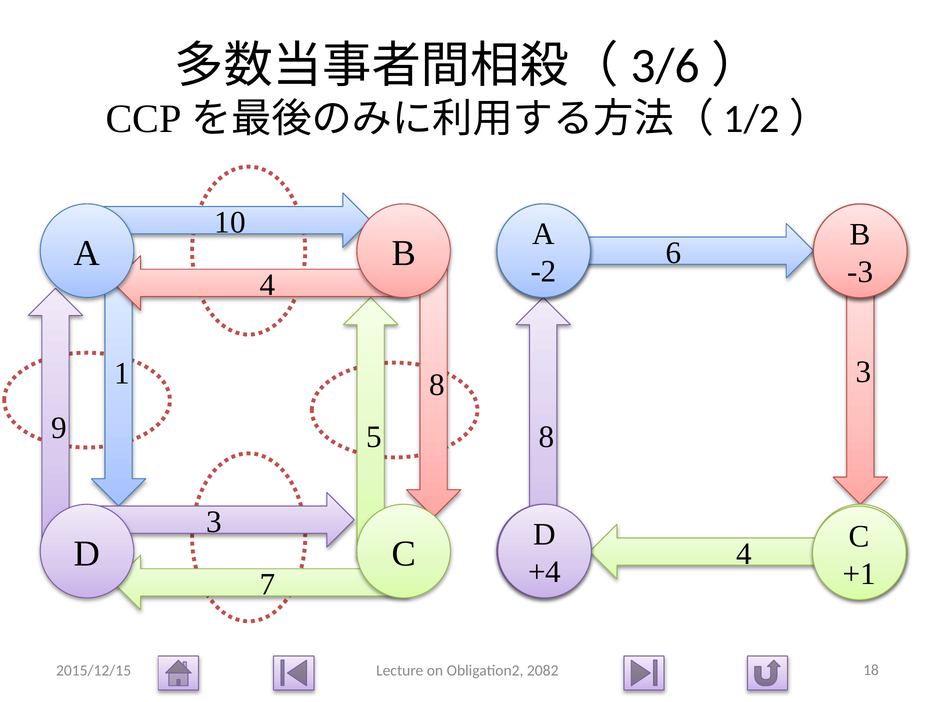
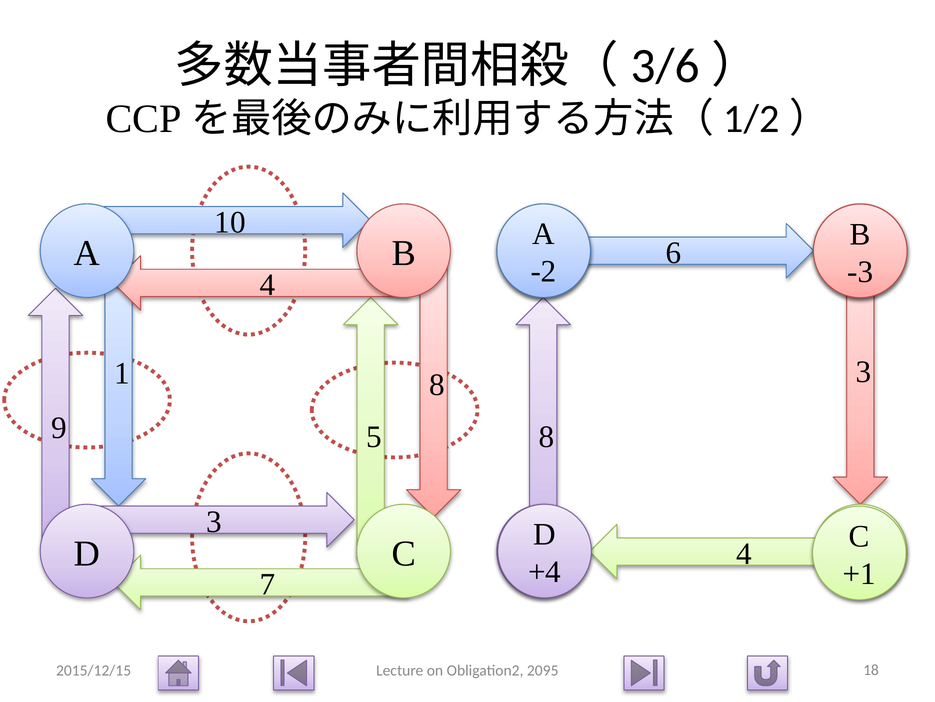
2082: 2082 -> 2095 (543, 670)
